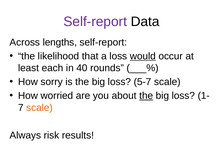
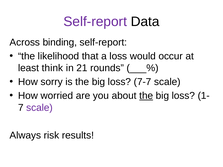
lengths: lengths -> binding (60, 42)
would underline: present -> none (143, 56)
each: each -> think (52, 68)
40: 40 -> 21 (82, 68)
5-7: 5-7 -> 7-7 (143, 82)
scale colour: orange -> purple (39, 108)
